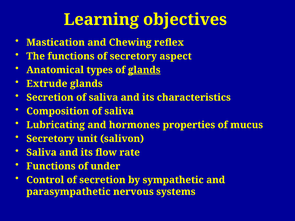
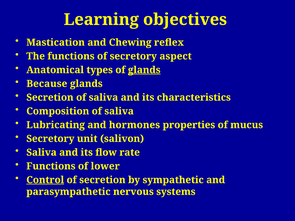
Extrude: Extrude -> Because (47, 84)
under: under -> lower (105, 166)
Control underline: none -> present (45, 180)
